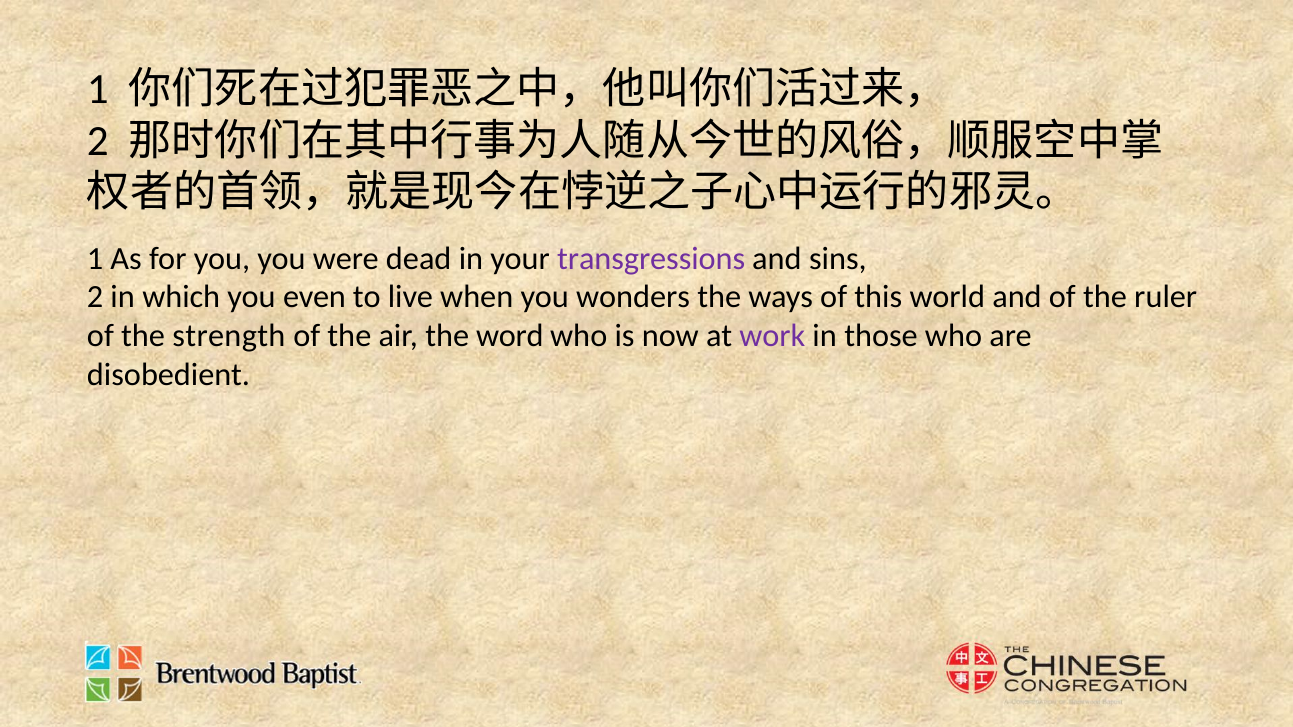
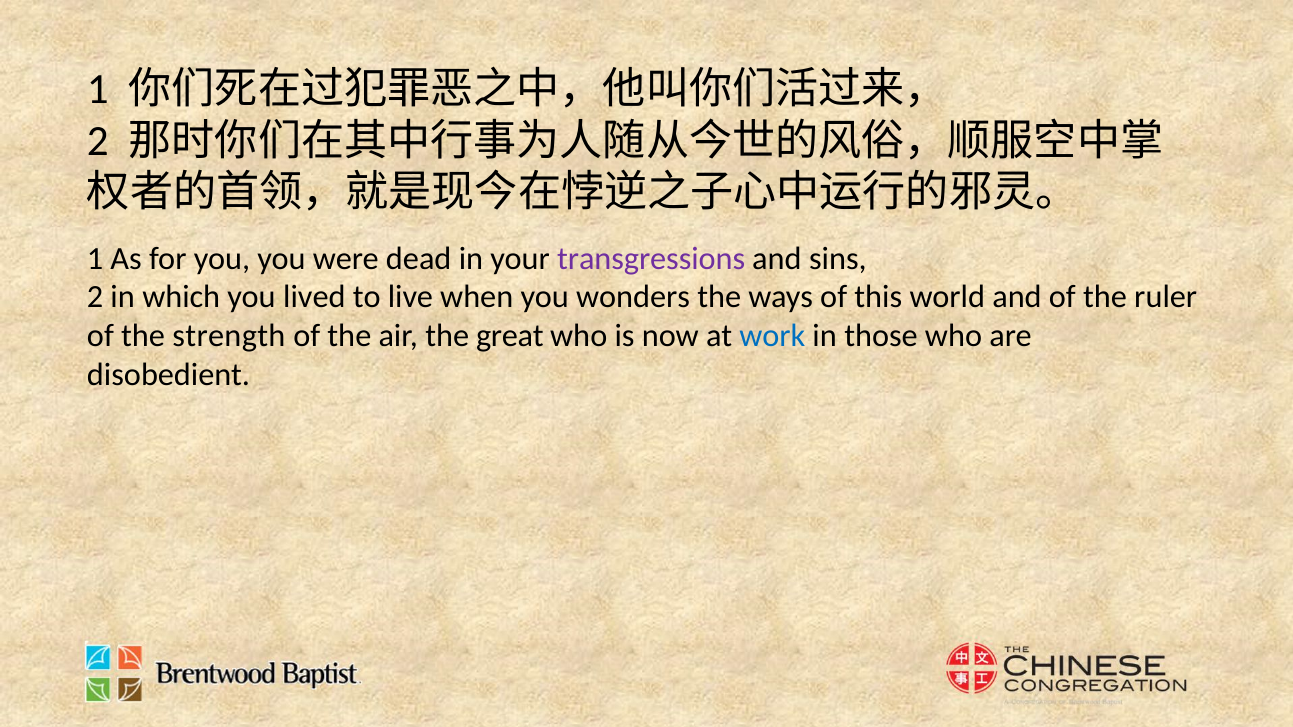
even: even -> lived (314, 297)
word: word -> great (510, 336)
work colour: purple -> blue (772, 336)
